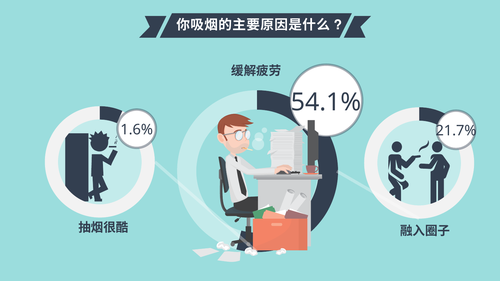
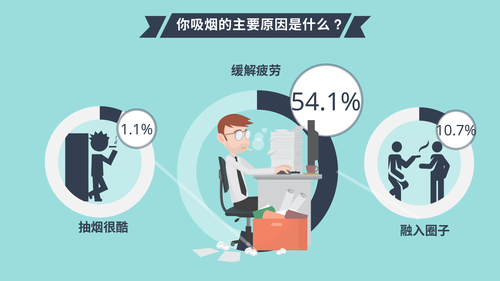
1.6%: 1.6% -> 1.1% (137, 130)
21.7%: 21.7% -> 10.7% (456, 131)
